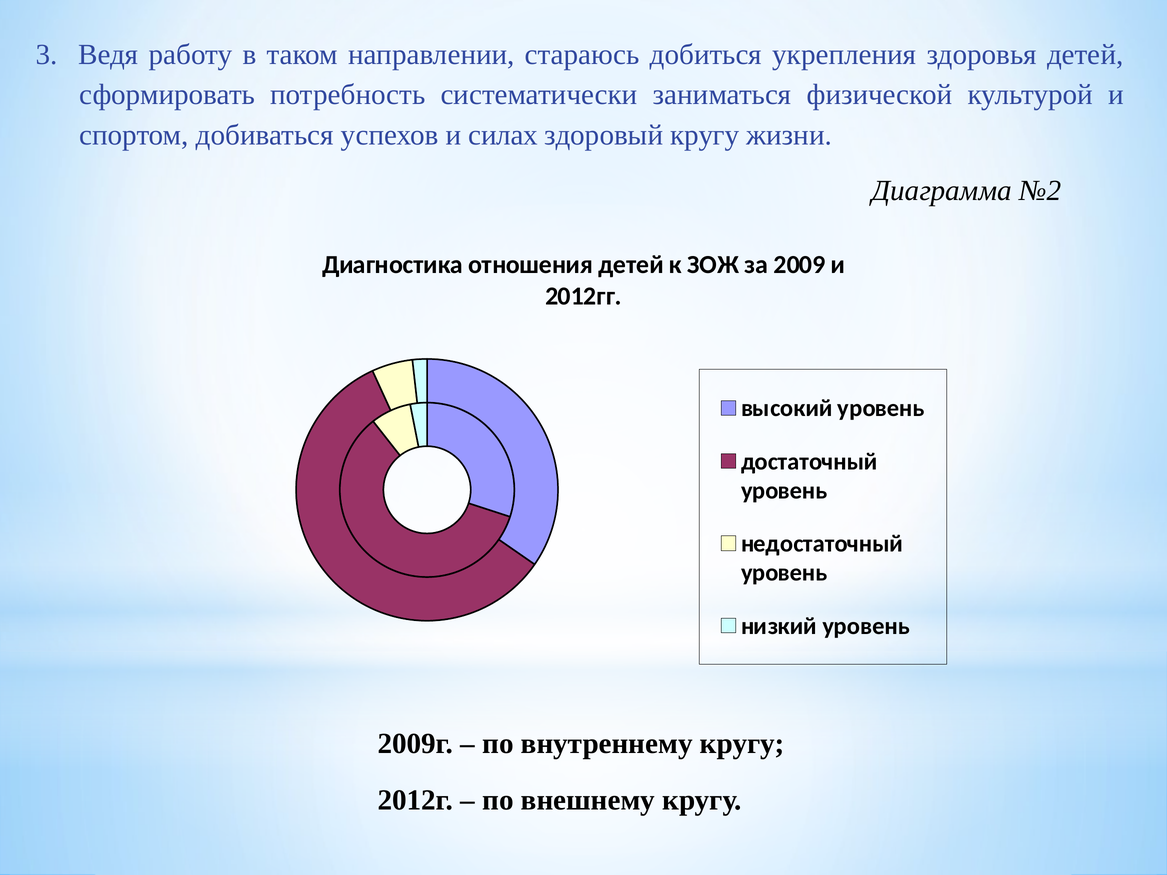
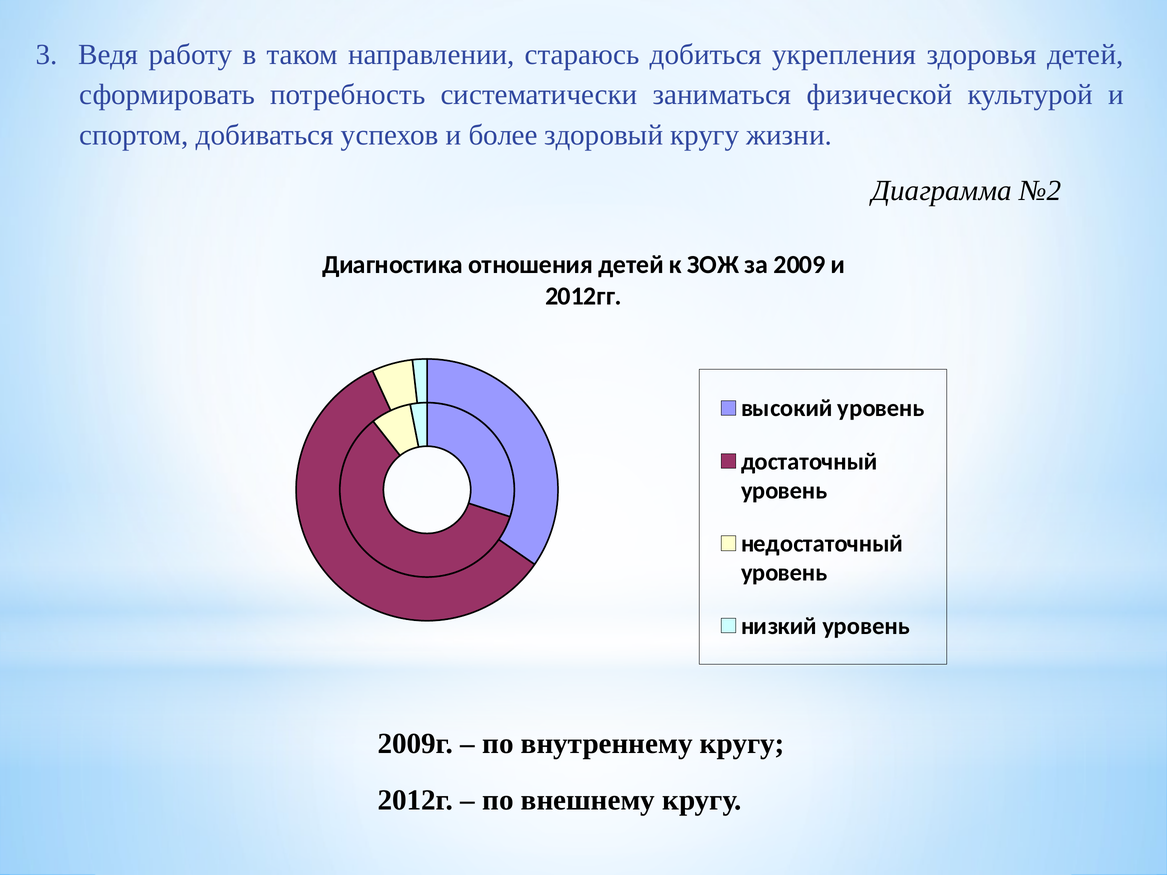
силах: силах -> более (503, 135)
